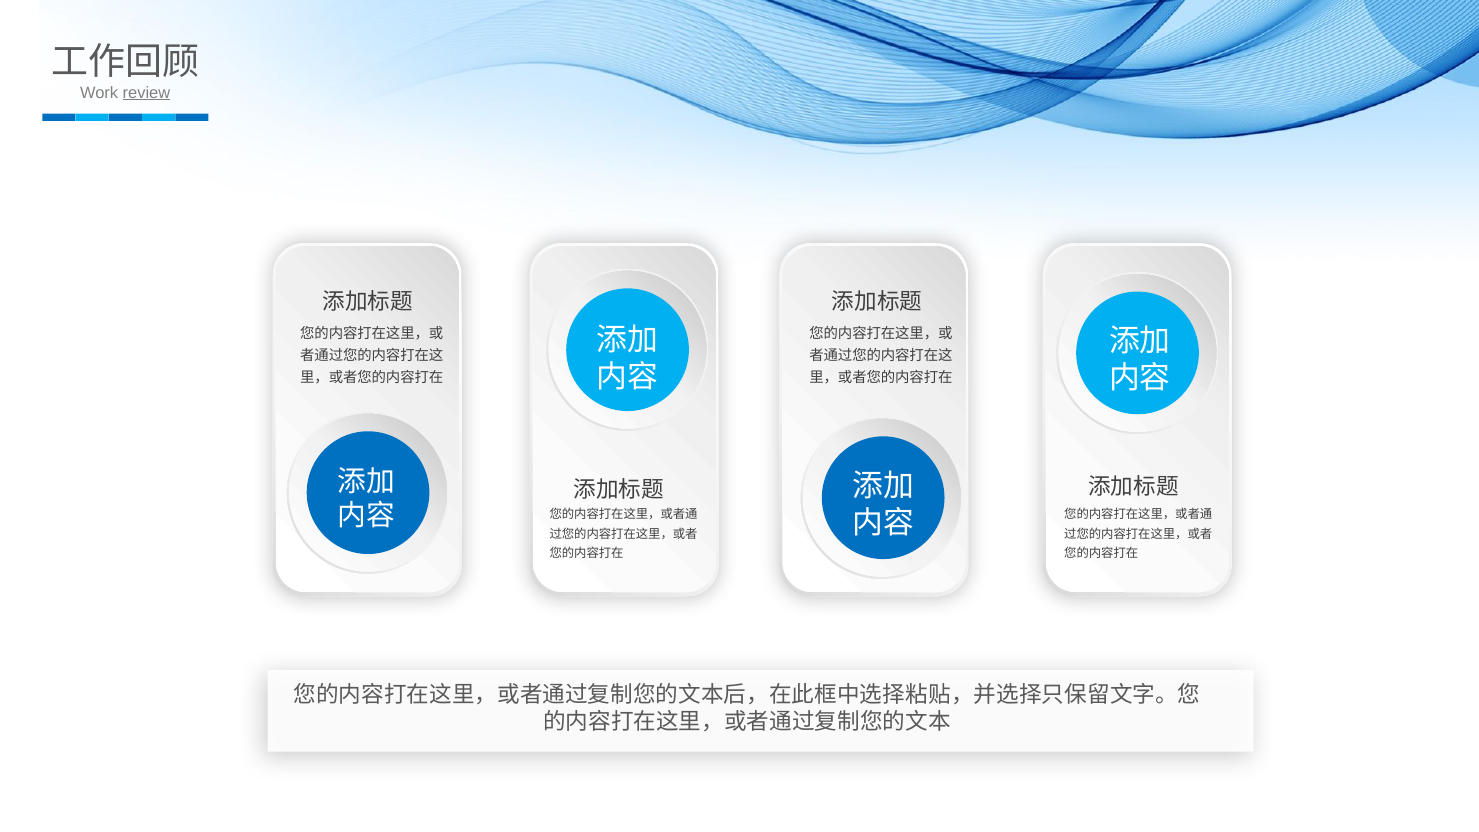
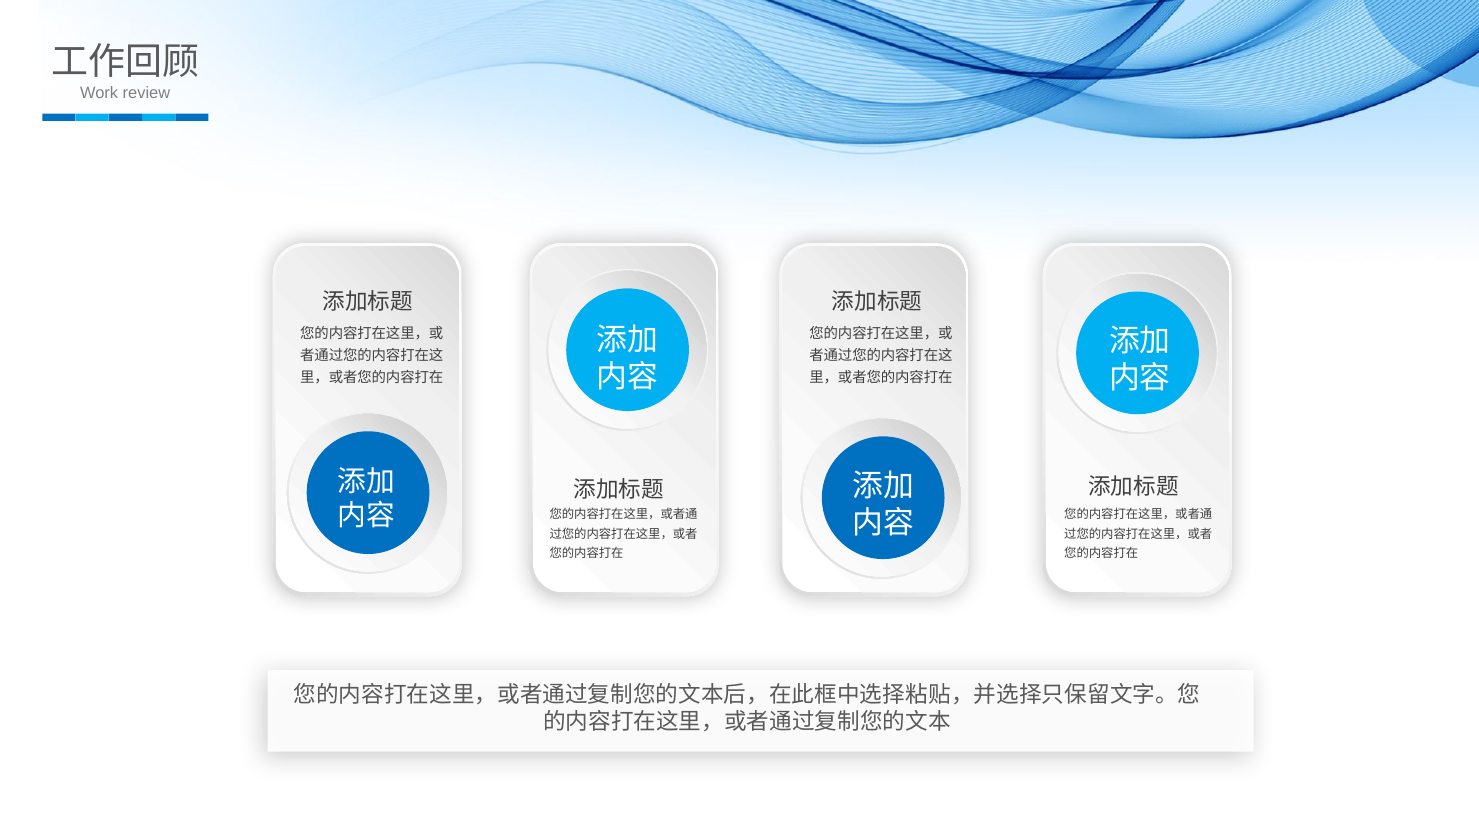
review underline: present -> none (146, 93)
